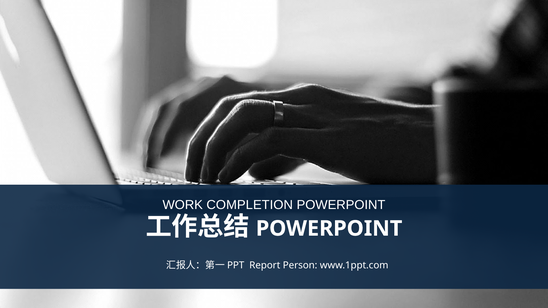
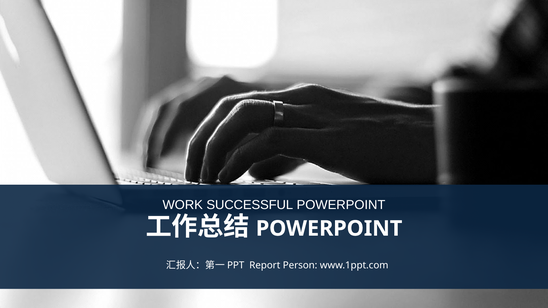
COMPLETION: COMPLETION -> SUCCESSFUL (250, 205)
